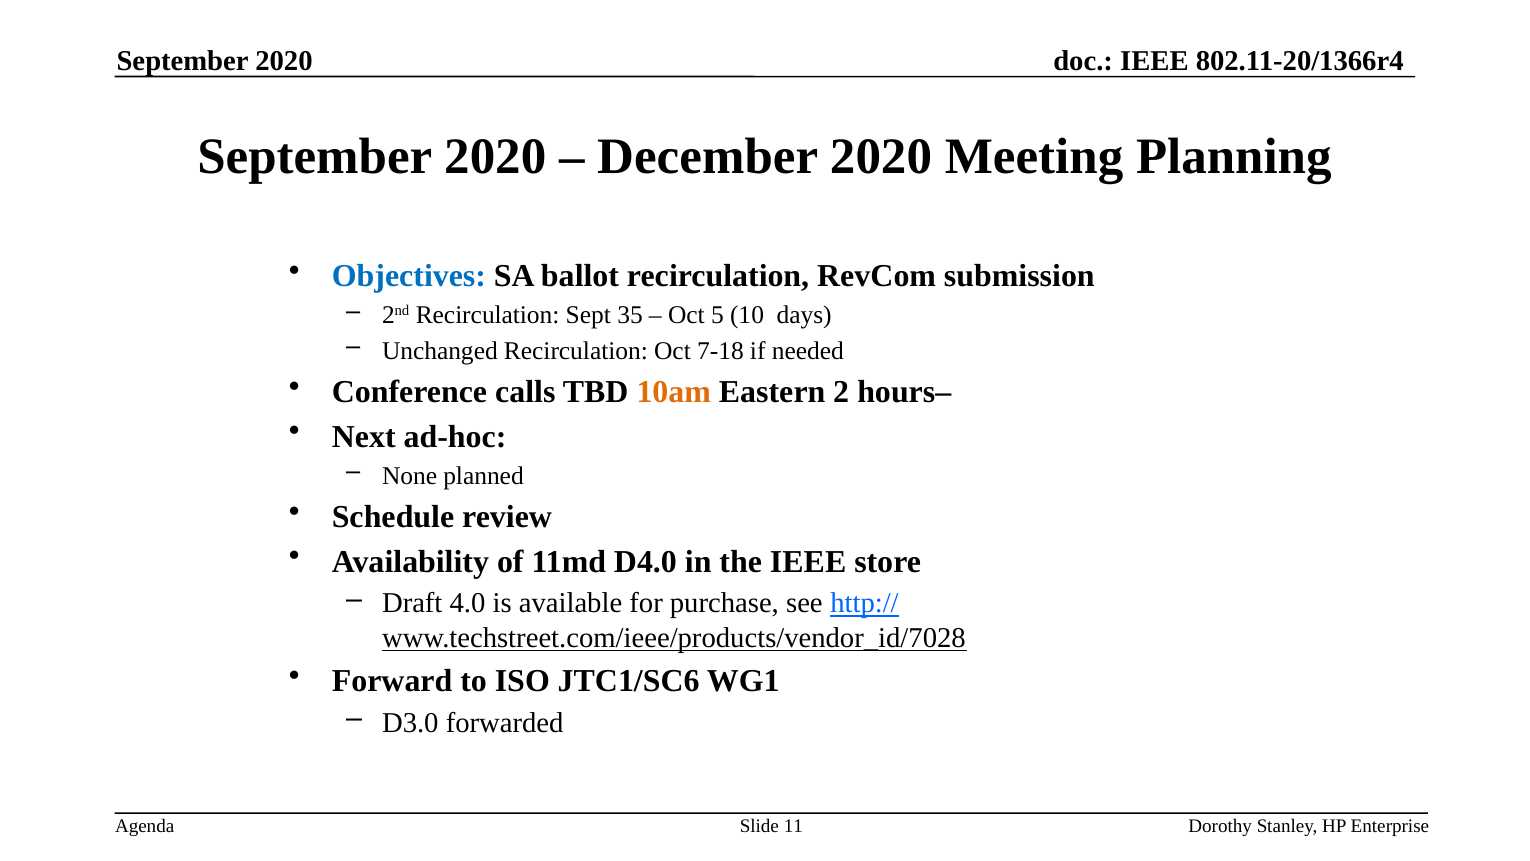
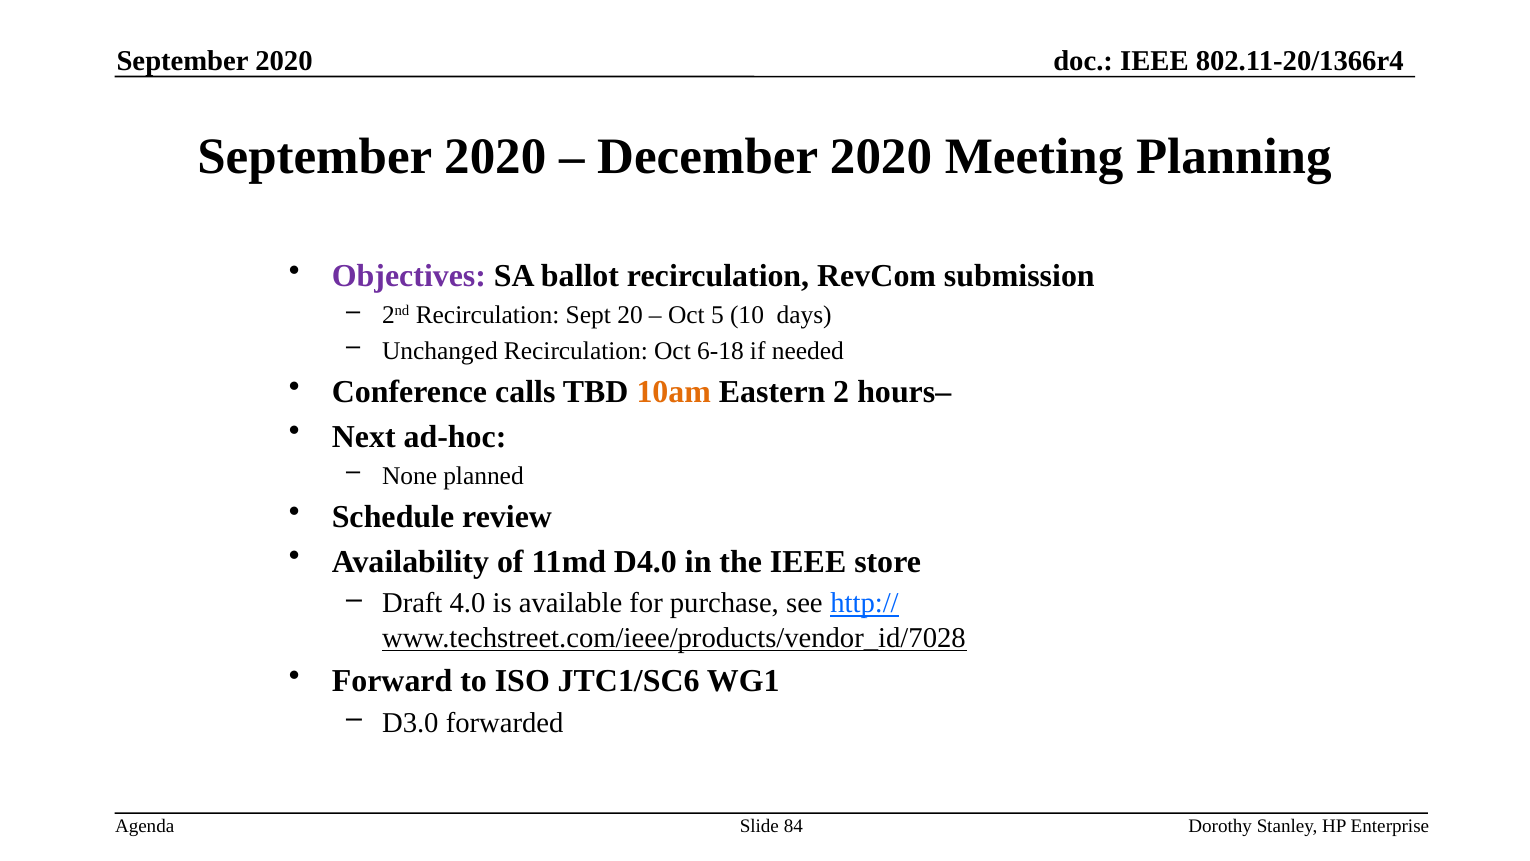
Objectives colour: blue -> purple (409, 276)
35: 35 -> 20 (630, 315)
7-18: 7-18 -> 6-18 (720, 351)
11: 11 -> 84 (793, 825)
